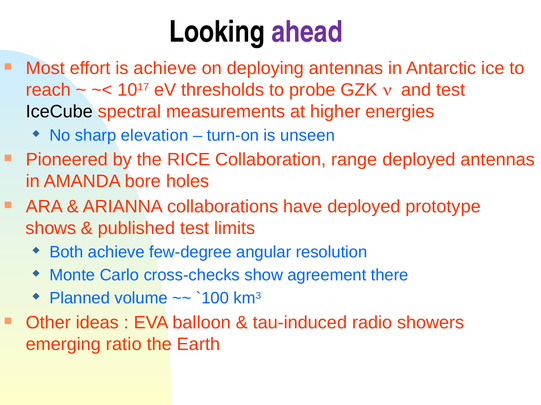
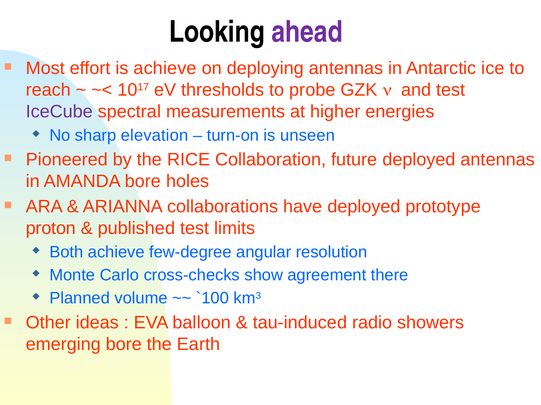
IceCube colour: black -> purple (59, 112)
range: range -> future (354, 160)
shows: shows -> proton (51, 229)
emerging ratio: ratio -> bore (124, 345)
